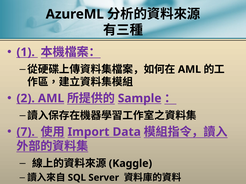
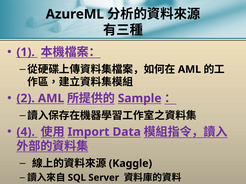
7: 7 -> 4 (26, 132)
